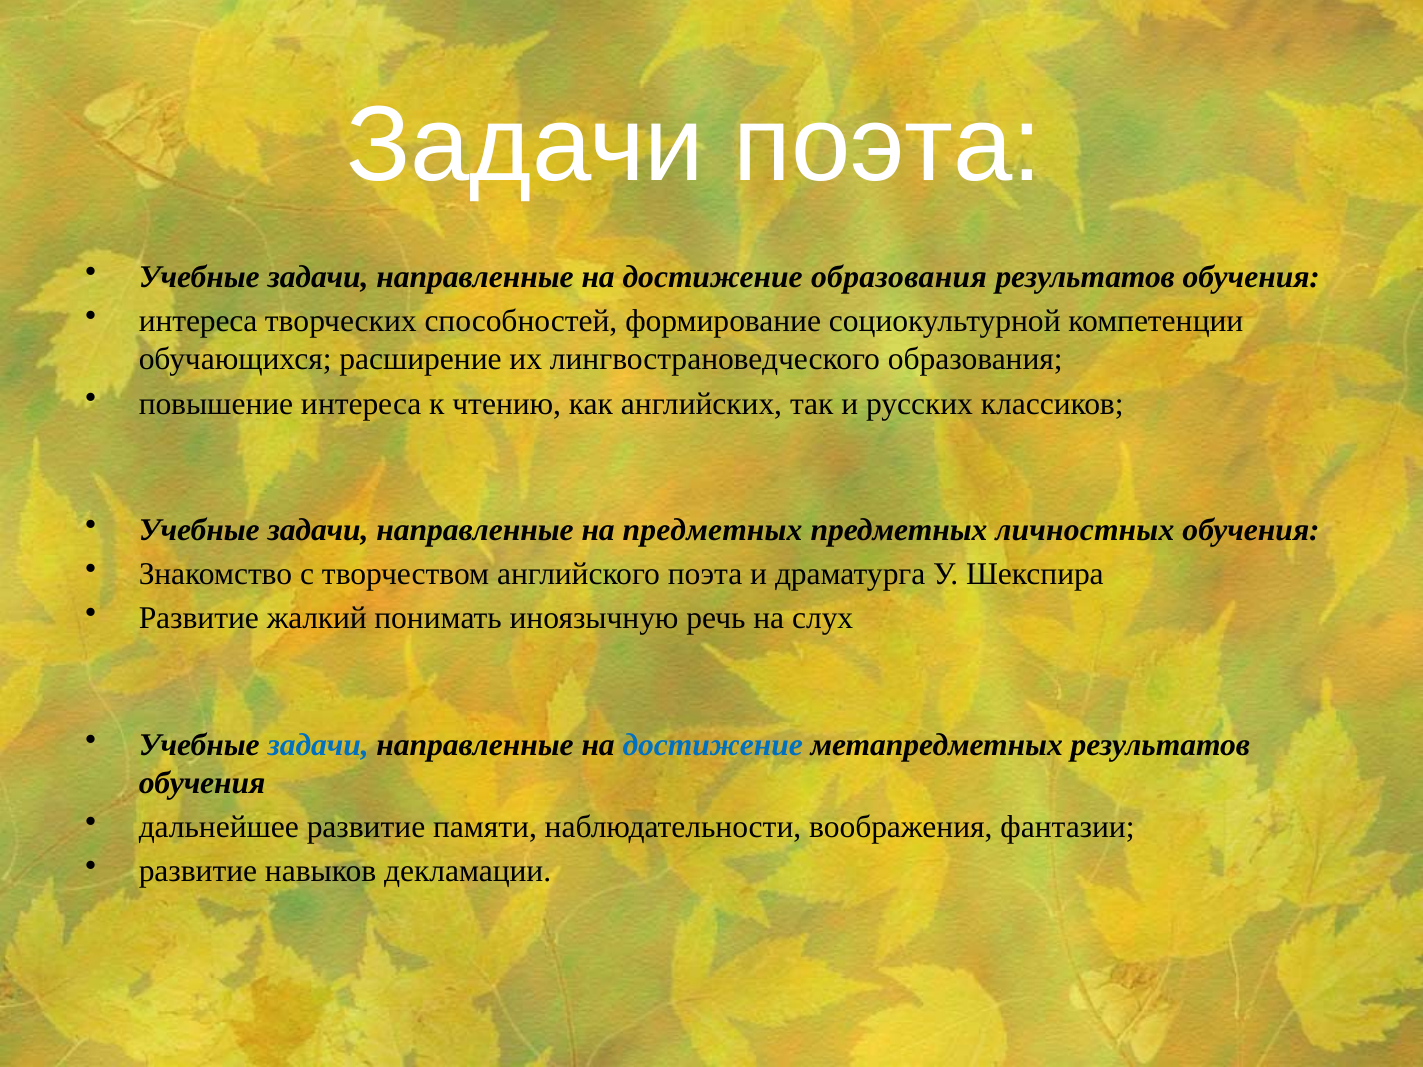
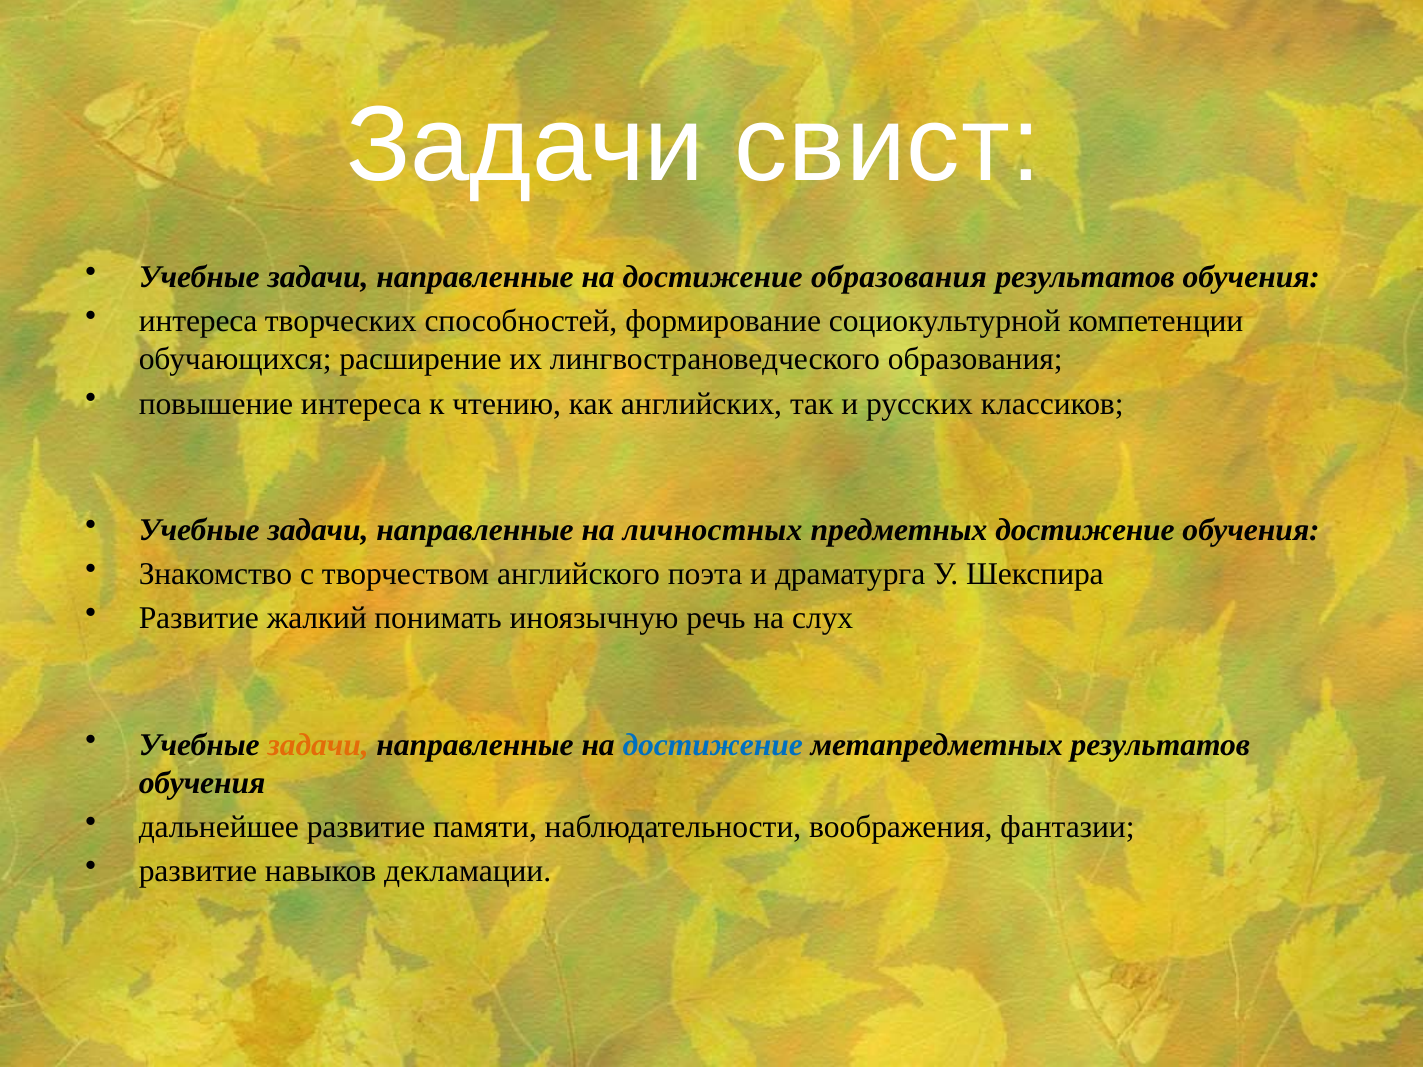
Задачи поэта: поэта -> свист (887, 145)
на предметных: предметных -> личностных (713, 530)
предметных личностных: личностных -> достижение (1085, 530)
задачи colour: blue -> orange (318, 745)
